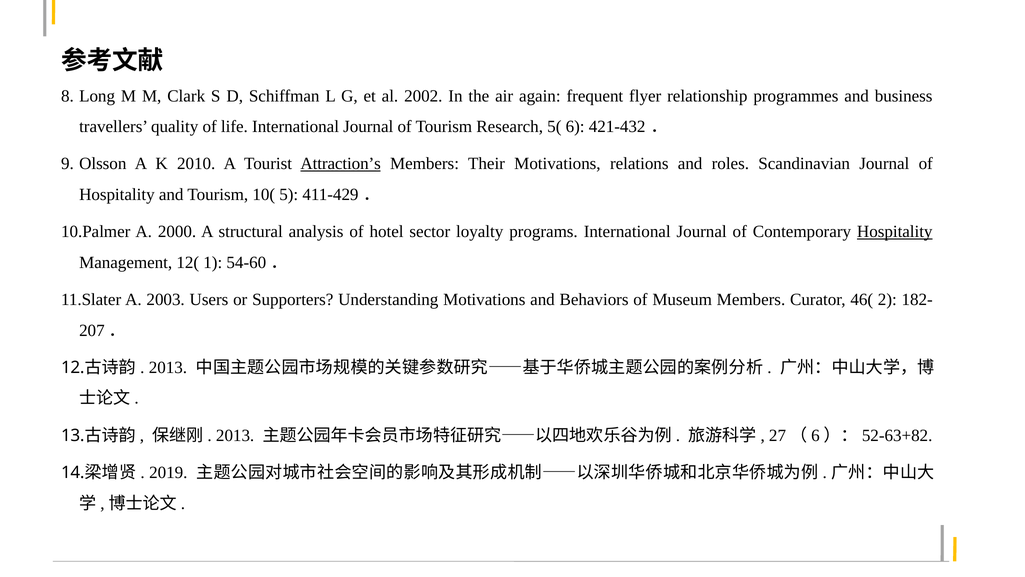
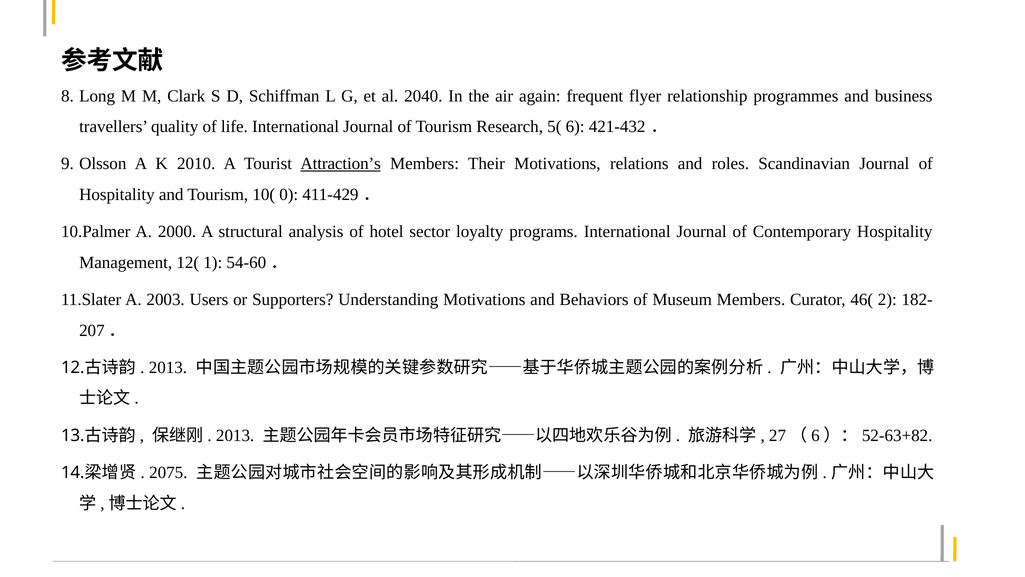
2002: 2002 -> 2040 (423, 96)
5: 5 -> 0 (289, 194)
Hospitality underline: present -> none (895, 232)
2019: 2019 -> 2075 (168, 472)
